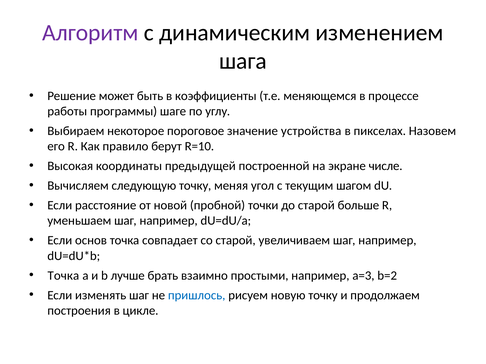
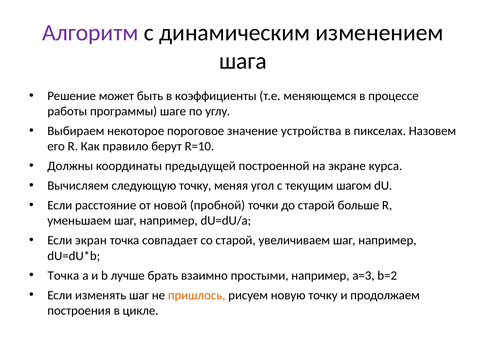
Высокая: Высокая -> Должны (70, 166)
числе: числе -> курса (385, 166)
основ: основ -> экран (91, 241)
пришлось colour: blue -> orange (197, 296)
